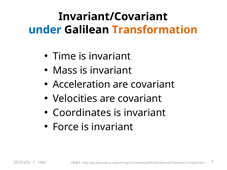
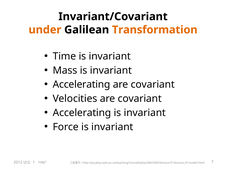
under colour: blue -> orange (45, 30)
Acceleration: Acceleration -> Accelerating (82, 85)
Coordinates: Coordinates -> Accelerating (82, 113)
